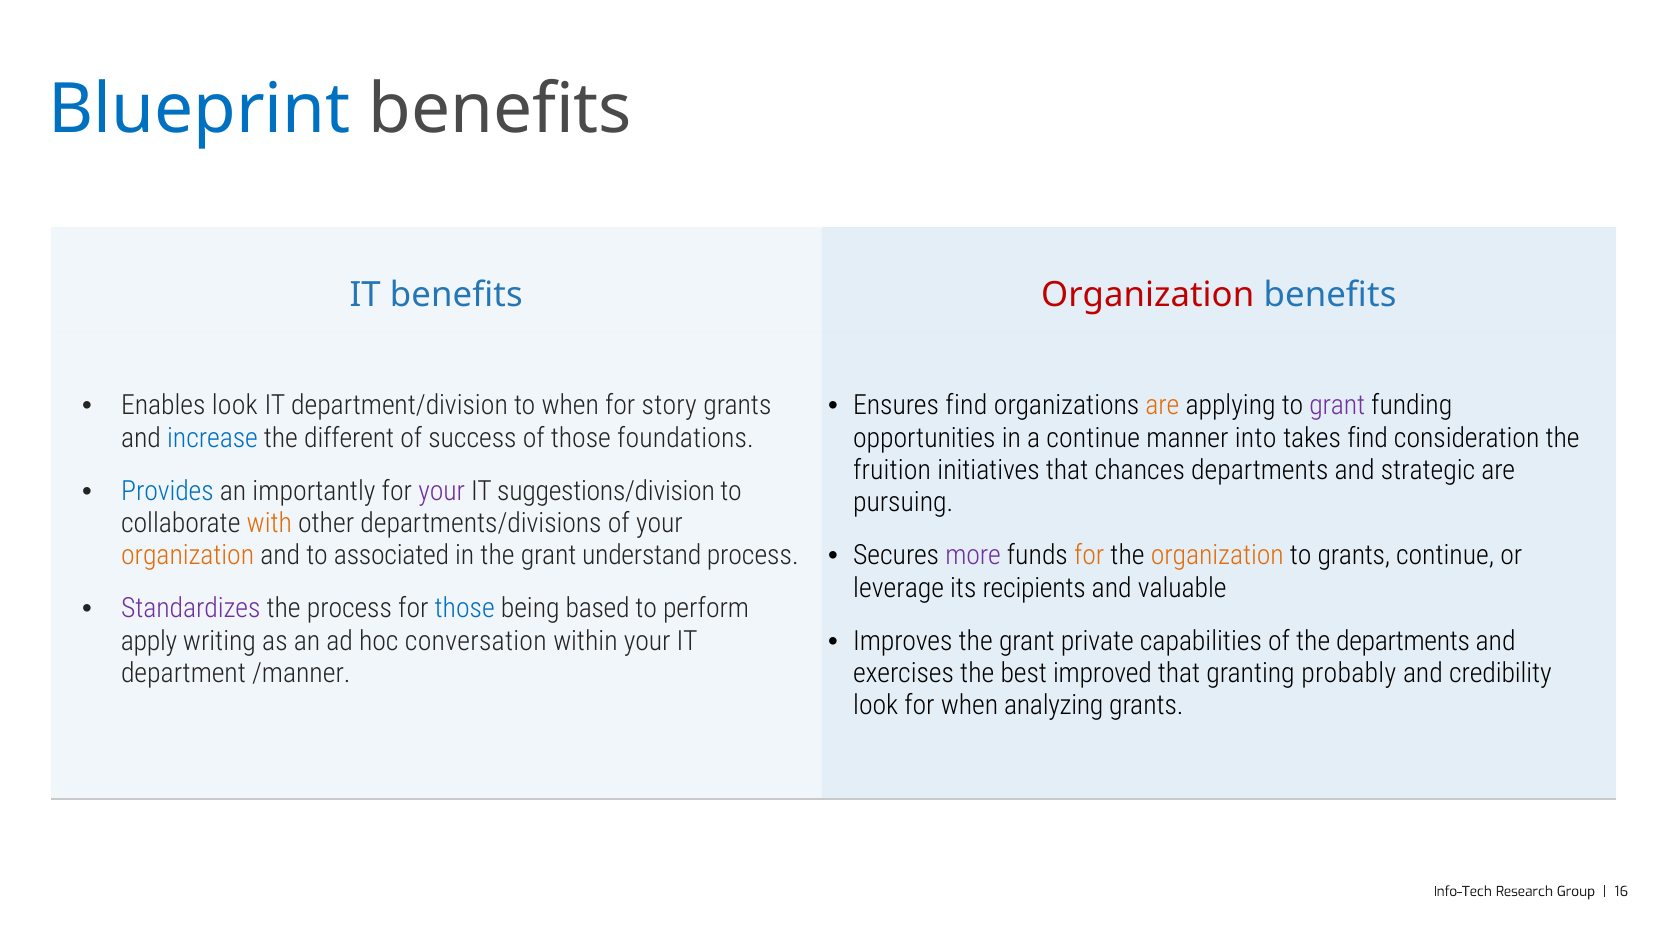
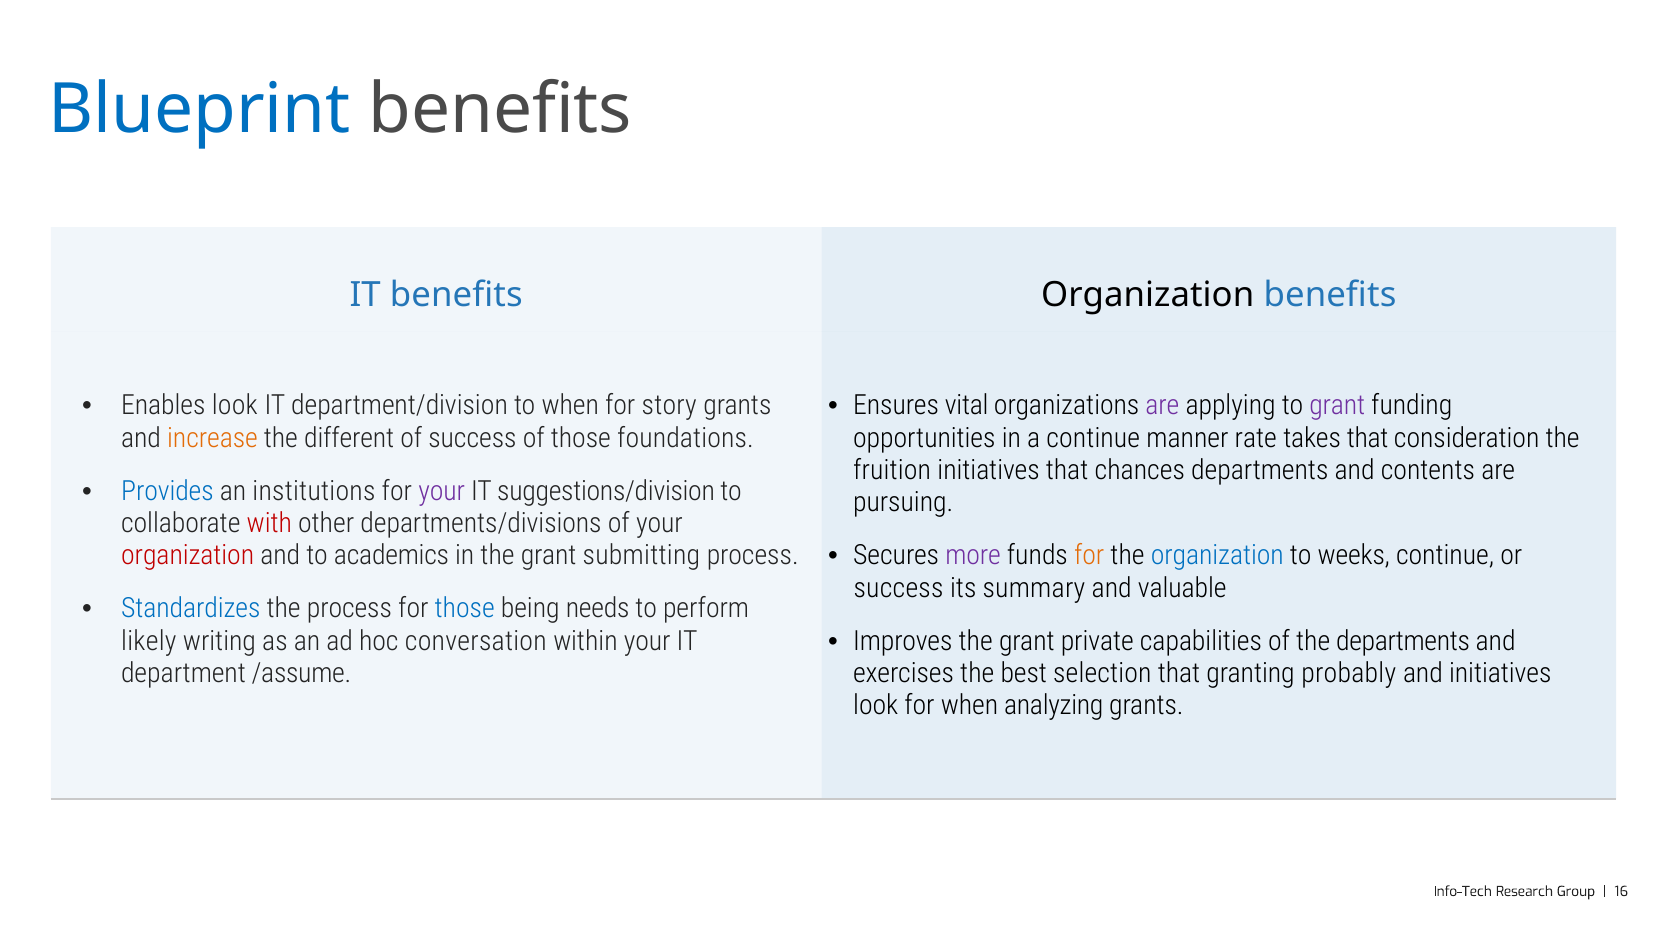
Organization colour: red -> black (1148, 294)
Ensures find: find -> vital (967, 405)
are colour: orange -> purple (1162, 405)
increase colour: blue -> orange (213, 438)
into: into -> rate (1256, 438)
takes find: find -> that (1368, 438)
strategic: strategic -> contents (1428, 470)
importantly: importantly -> institutions (314, 491)
with colour: orange -> red (269, 523)
organization colour: orange -> blue (1217, 555)
to grants: grants -> weeks (1354, 555)
organization colour: orange -> red (188, 555)
associated: associated -> academics (392, 555)
understand: understand -> submitting (641, 555)
leverage: leverage -> success (899, 588)
recipients: recipients -> summary (1034, 588)
Standardizes colour: purple -> blue (191, 608)
based: based -> needs (598, 608)
apply: apply -> likely (149, 641)
/manner: /manner -> /assume (301, 673)
improved: improved -> selection (1102, 673)
and credibility: credibility -> initiatives (1500, 673)
